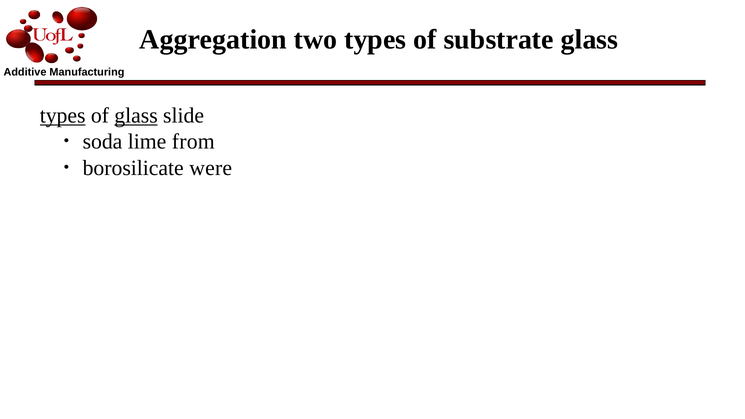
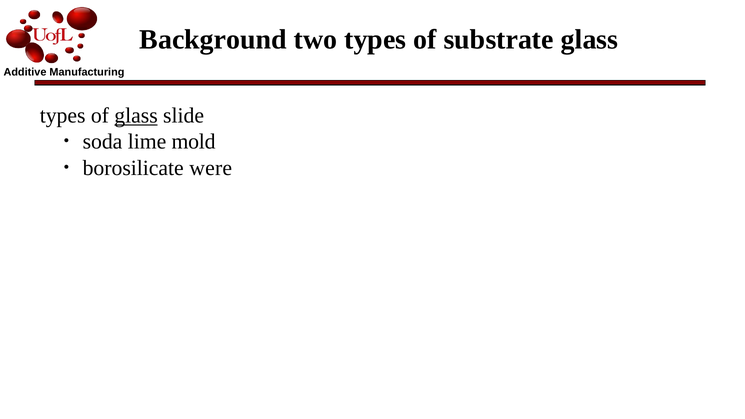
Aggregation: Aggregation -> Background (213, 40)
types underline: present -> none (63, 116)
from: from -> mold (194, 142)
